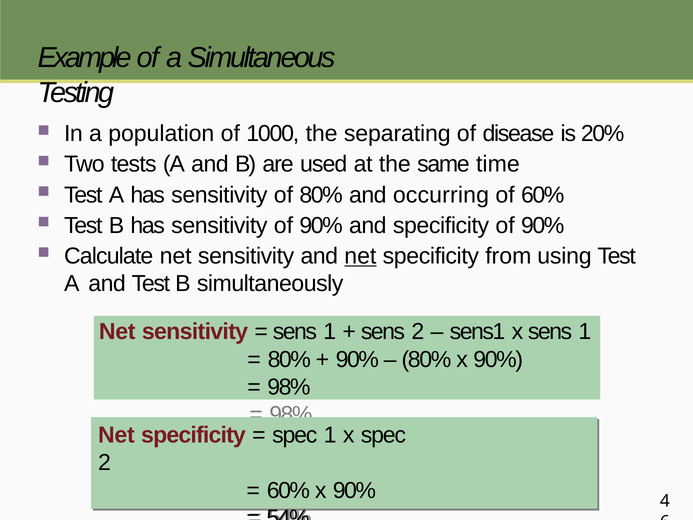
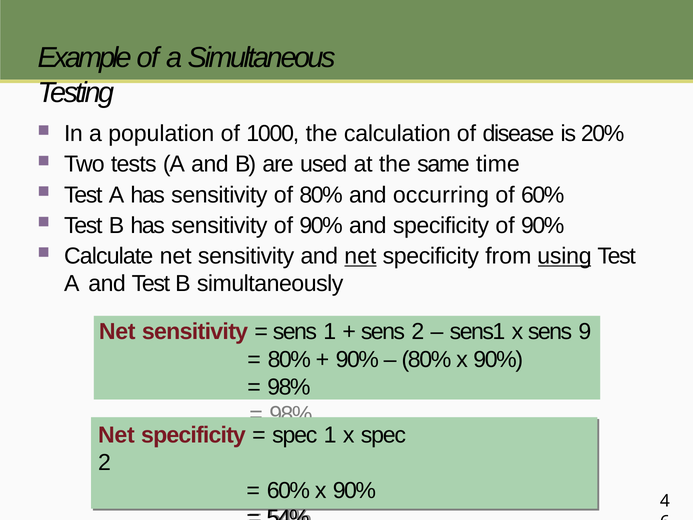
separating: separating -> calculation (397, 134)
using underline: none -> present (565, 256)
1: 1 -> 9 (585, 332)
